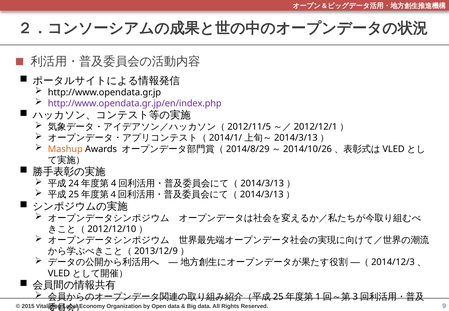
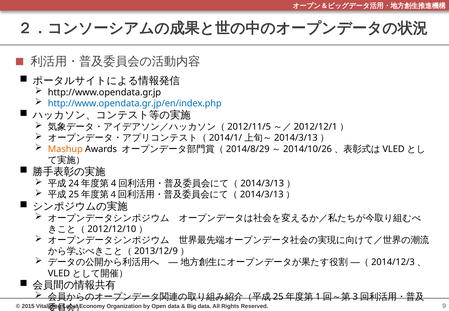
http://www.opendata.gr.jp/en/index.php colour: purple -> blue (135, 103)
